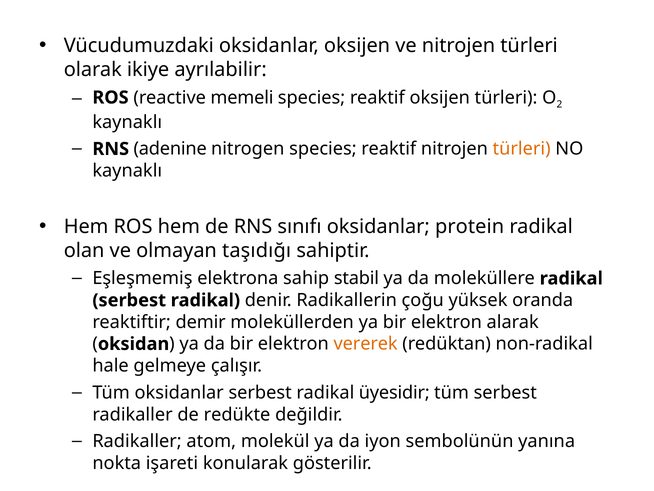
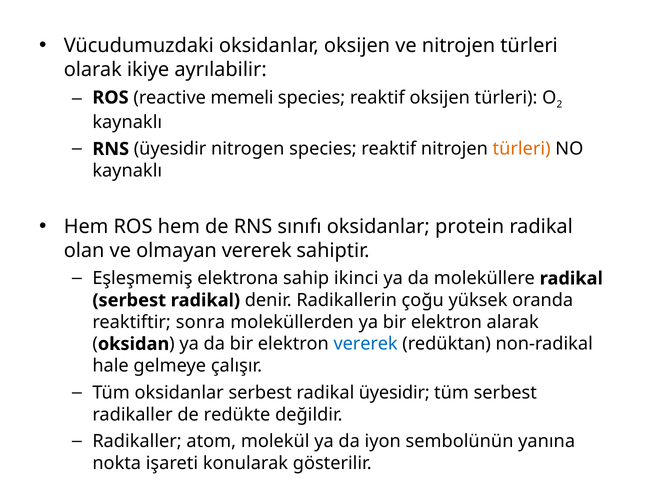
RNS adenine: adenine -> üyesidir (170, 149)
olmayan taşıdığı: taşıdığı -> vererek (257, 250)
stabil: stabil -> ikinci (356, 278)
demir: demir -> sonra (201, 322)
vererek colour: orange -> blue (366, 344)
